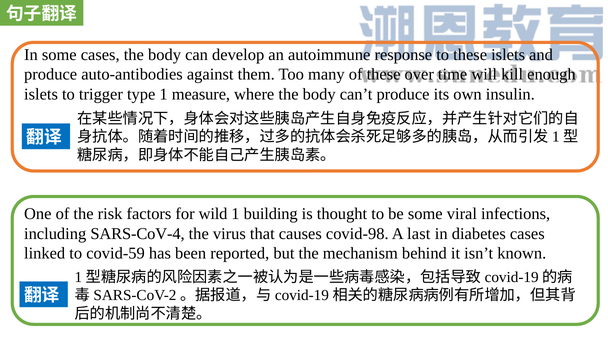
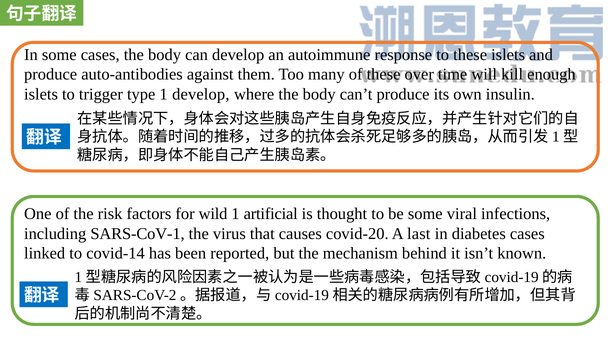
1 measure: measure -> develop (201, 94)
building: building -> artificial (271, 214)
SARS-CoV-4: SARS-CoV-4 -> SARS-CoV-1 (138, 234)
covid-98: covid-98 -> covid-20 (357, 234)
covid-59: covid-59 -> covid-14 (116, 253)
